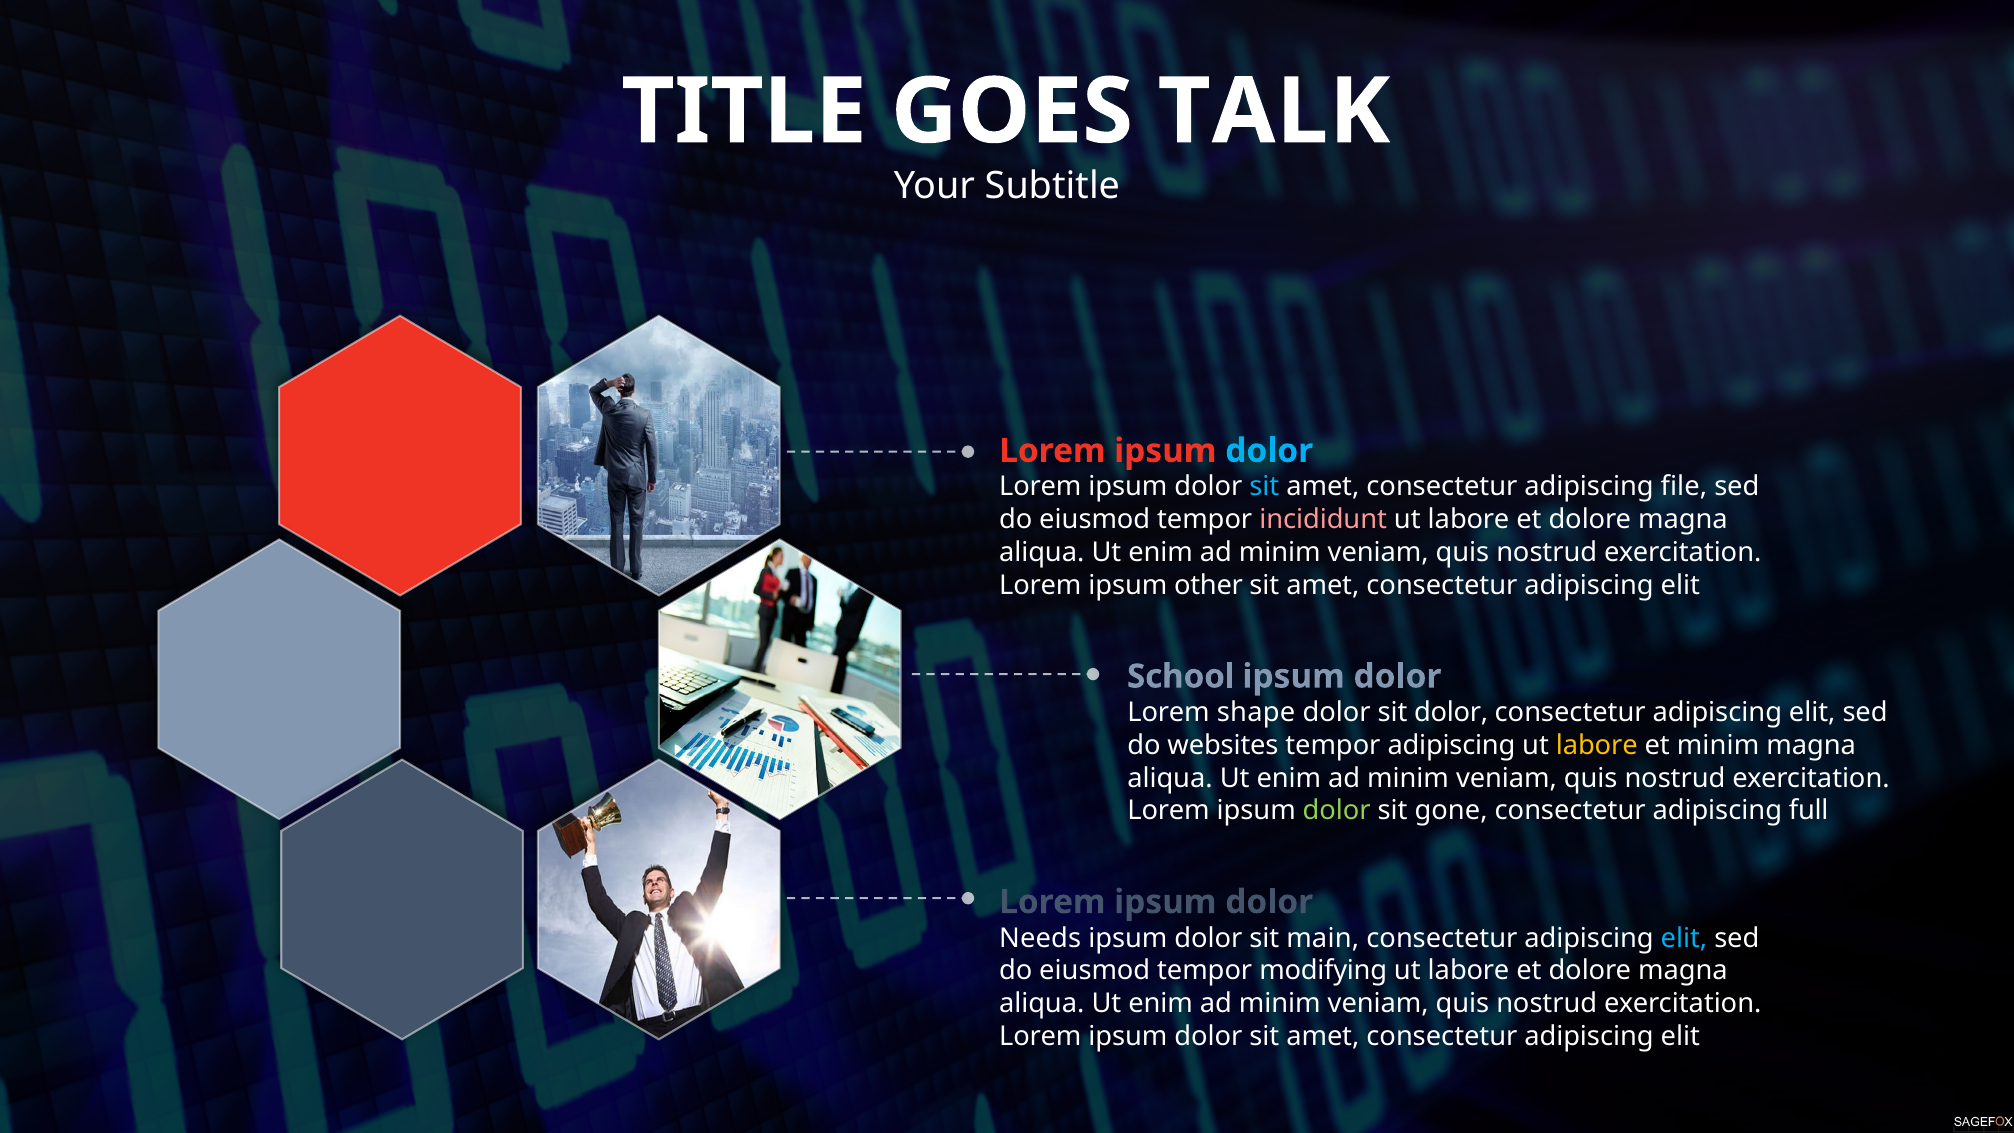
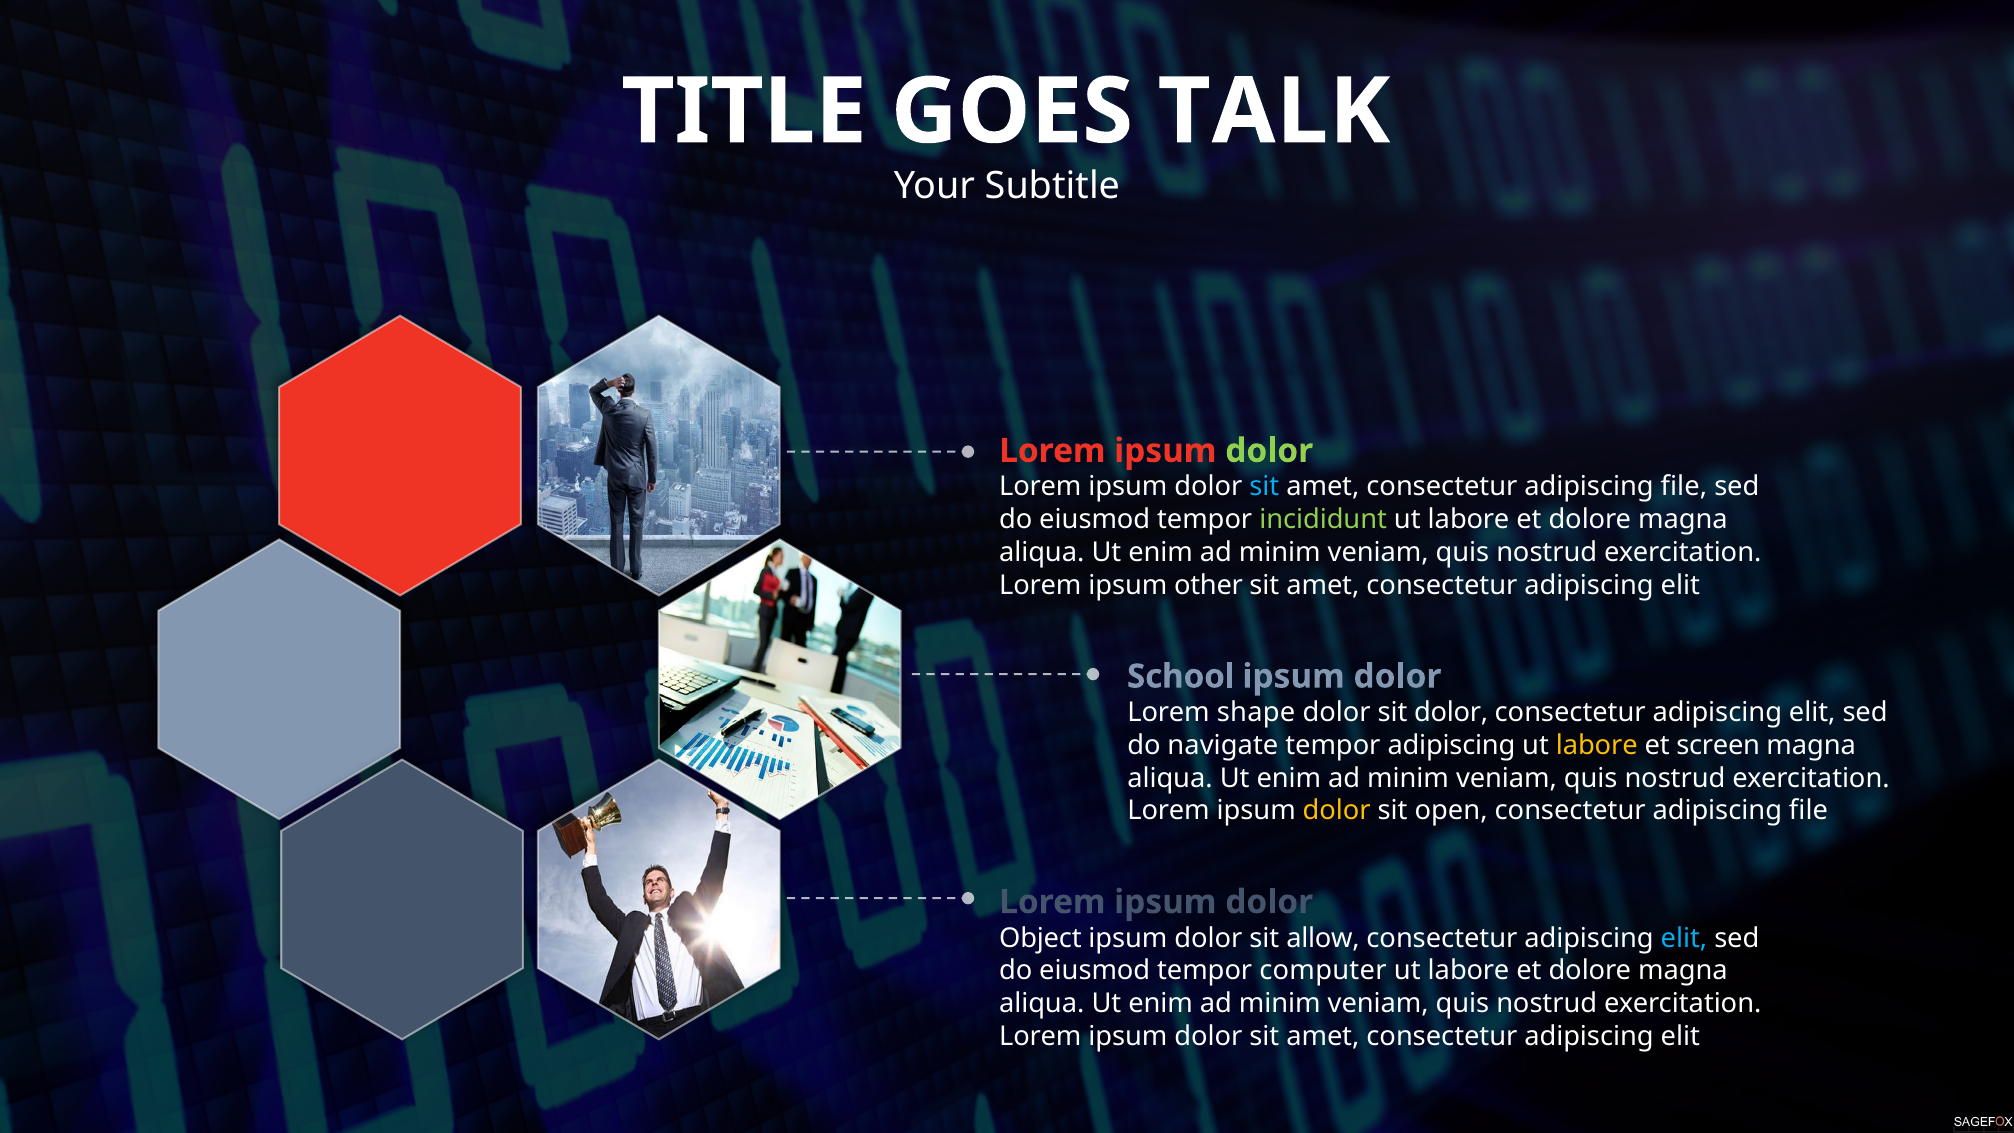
dolor colour: light blue -> light green (1269, 451)
incididunt colour: pink -> light green (1323, 520)
websites: websites -> navigate (1223, 745)
et minim: minim -> screen (1718, 745)
dolor colour: light green -> yellow (1337, 811)
gone: gone -> open (1451, 811)
full: full -> file (1809, 811)
Needs: Needs -> Object (1040, 938)
main: main -> allow (1323, 938)
modifying: modifying -> computer (1323, 971)
